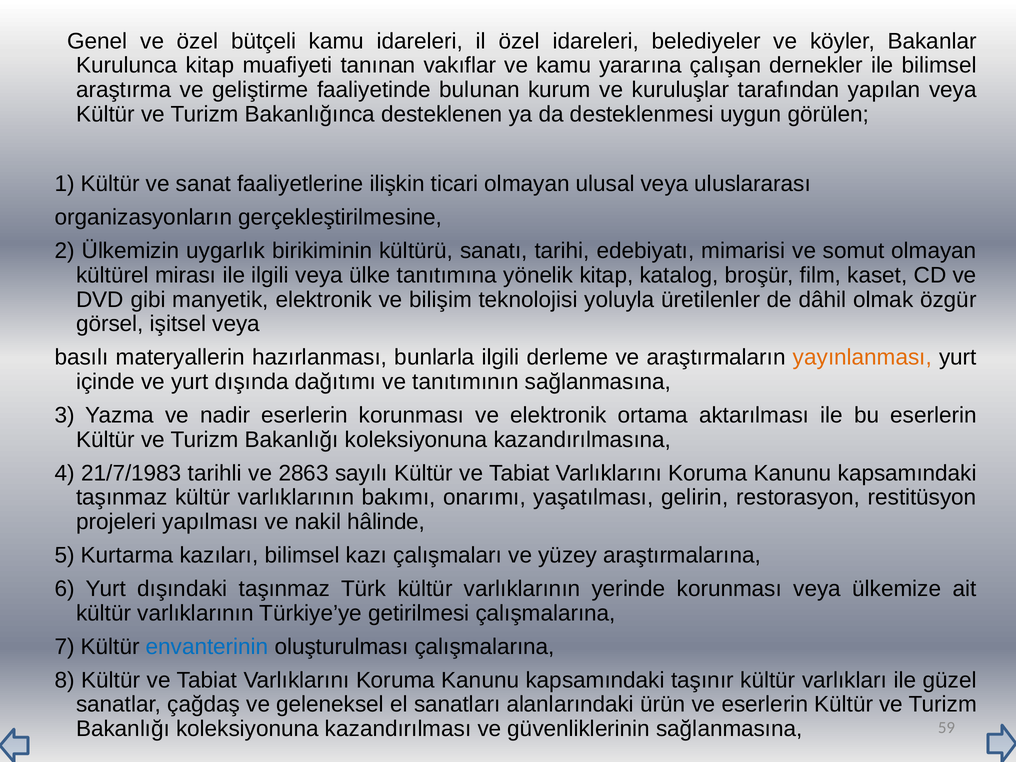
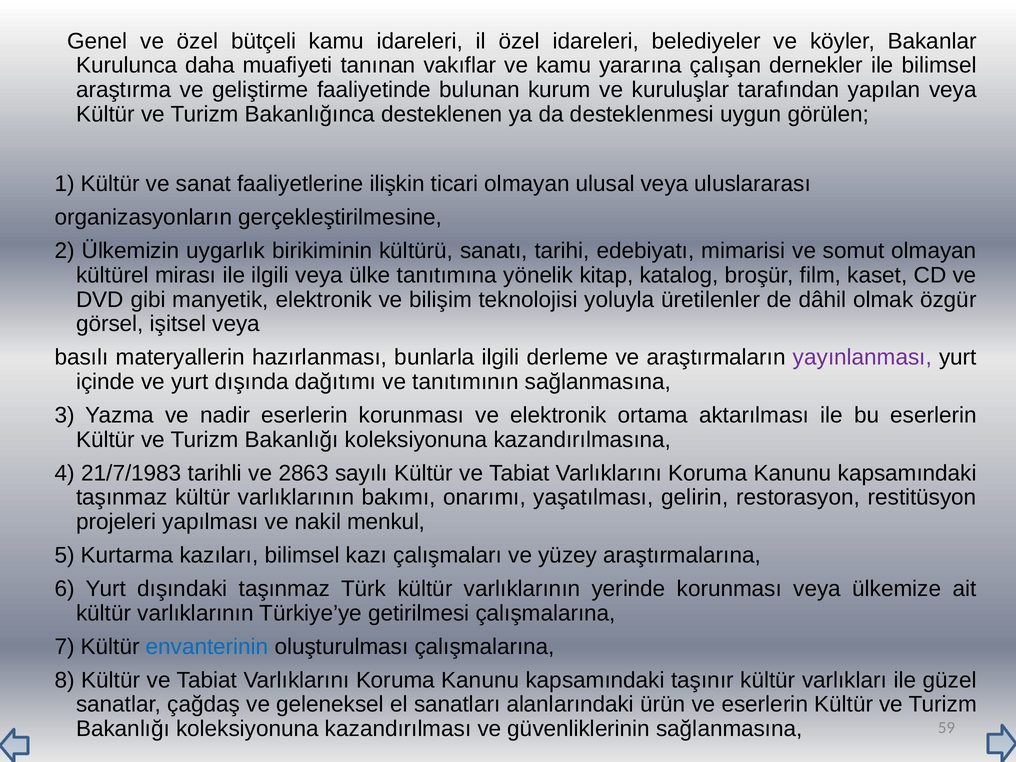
Kurulunca kitap: kitap -> daha (210, 66)
yayınlanması colour: orange -> purple (862, 357)
hâlinde: hâlinde -> menkul (386, 522)
